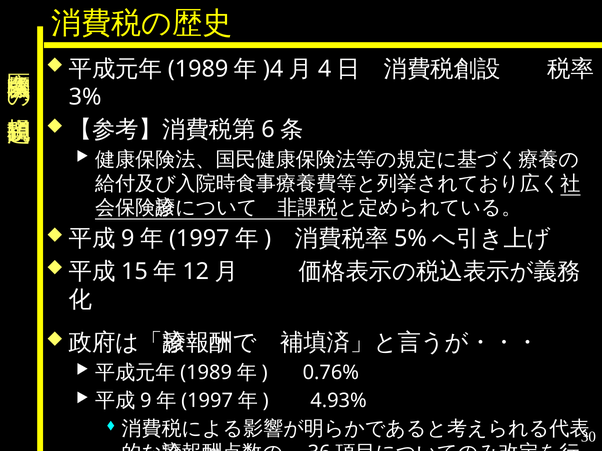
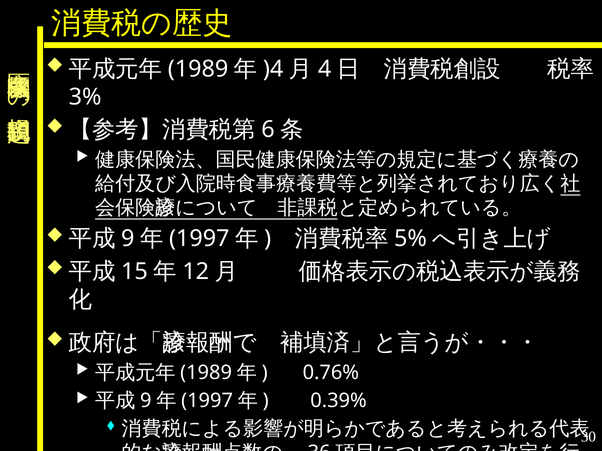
4.93%: 4.93% -> 0.39% (339, 401)
